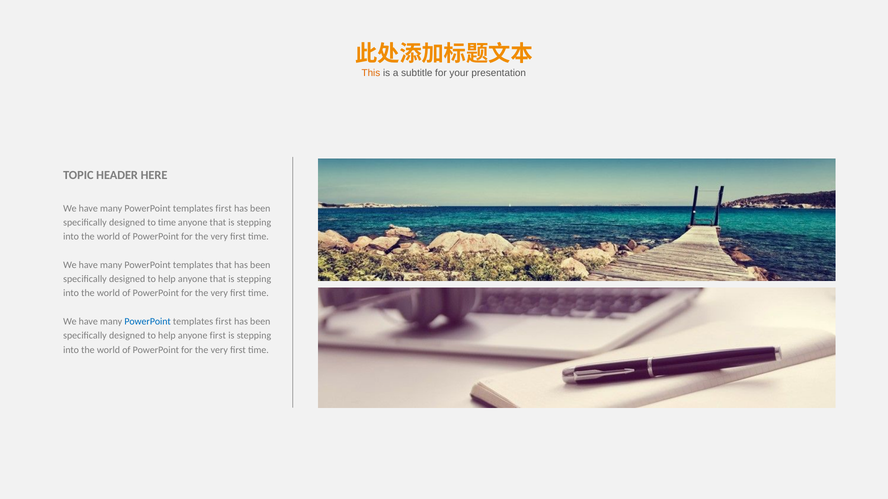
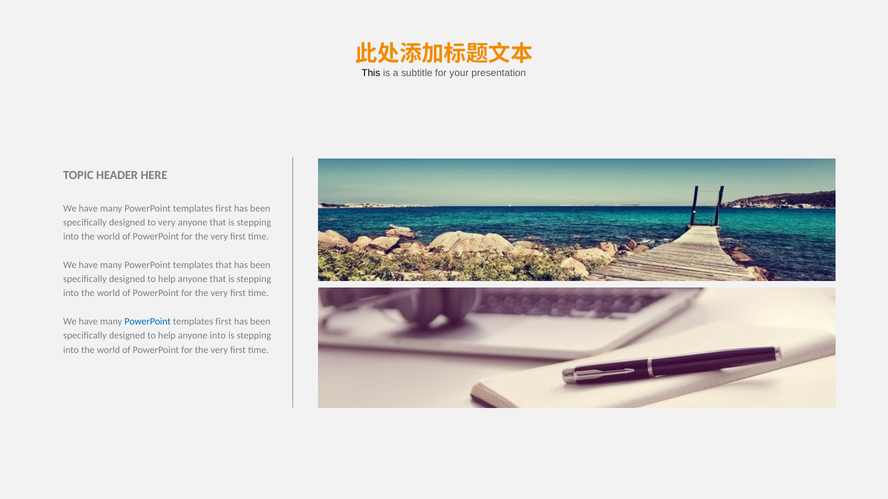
This colour: orange -> black (371, 73)
to time: time -> very (167, 223)
anyone first: first -> into (218, 336)
